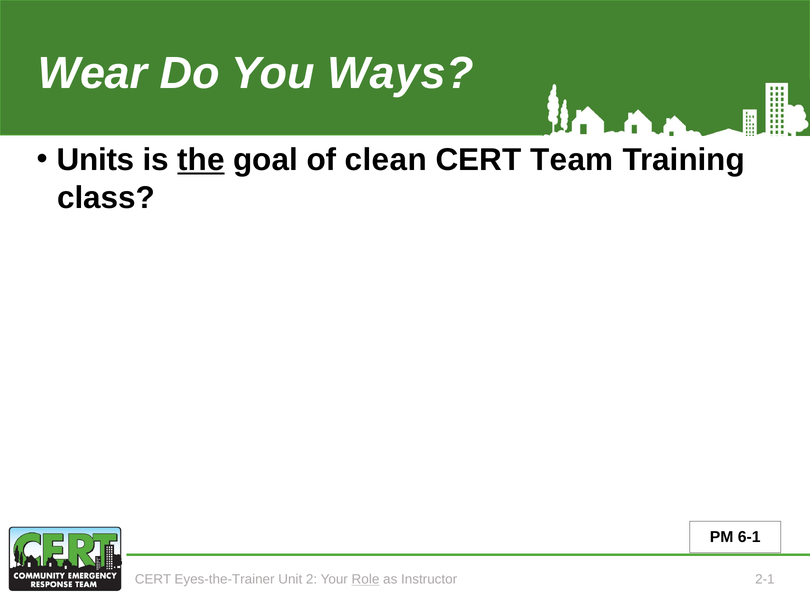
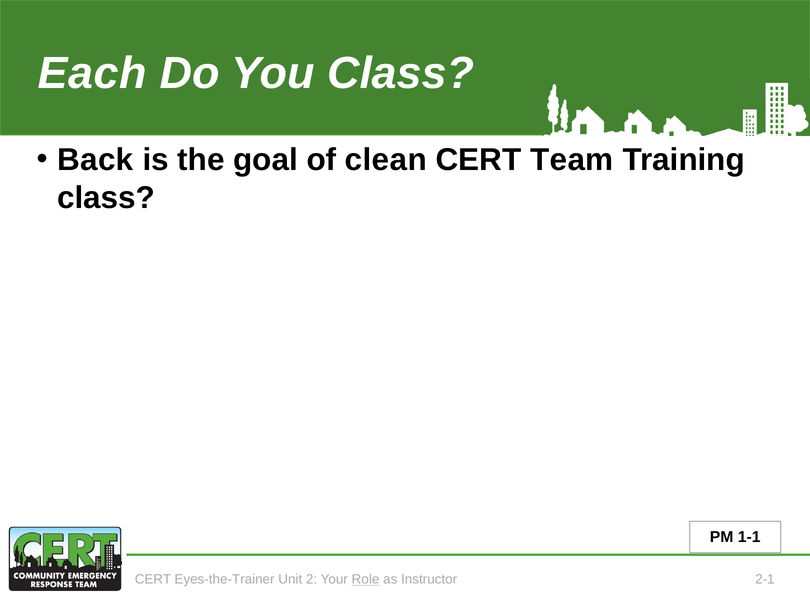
Wear: Wear -> Each (92, 73)
You Ways: Ways -> Class (401, 73)
Units: Units -> Back (95, 160)
the underline: present -> none (201, 160)
6-1: 6-1 -> 1-1 (749, 537)
